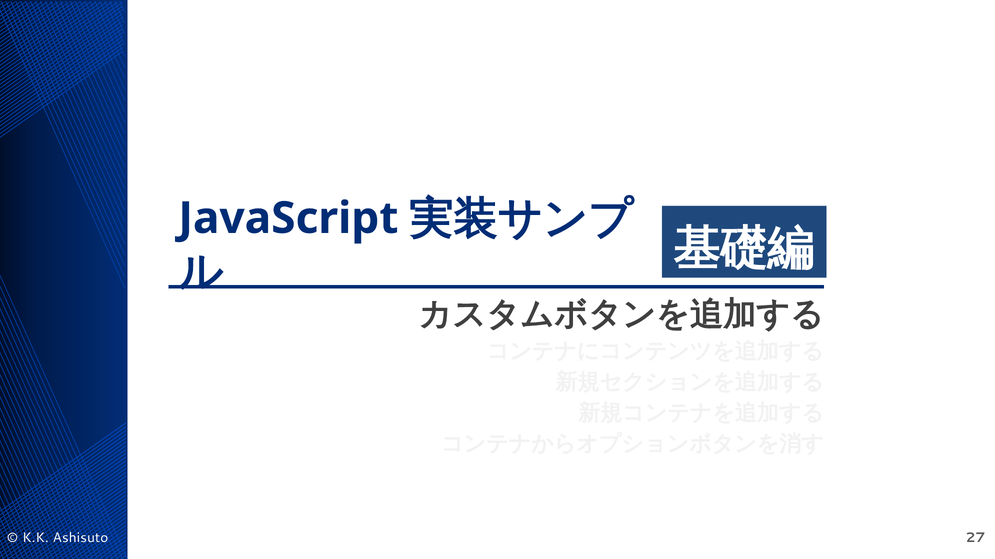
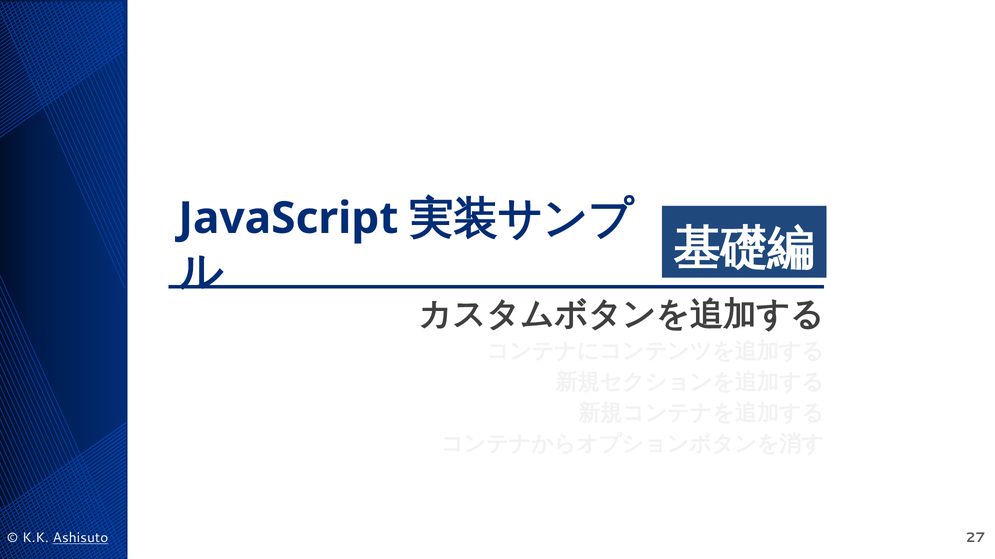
Ashisuto underline: none -> present (80, 538)
